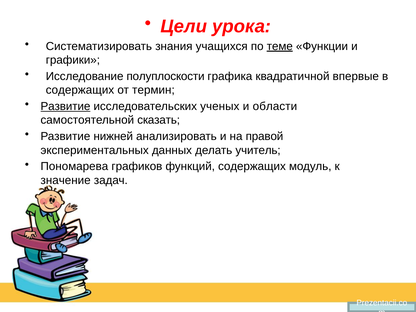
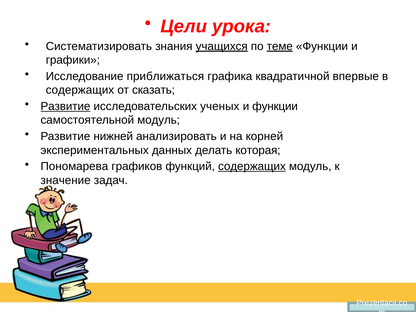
учащихся underline: none -> present (222, 46)
полуплоскости: полуплоскости -> приближаться (165, 76)
термин: термин -> сказать (154, 90)
и области: области -> функции (275, 106)
самостоятельной сказать: сказать -> модуль (159, 120)
правой: правой -> корней (264, 136)
учитель: учитель -> которая (258, 150)
содержащих underline: none -> present (252, 166)
